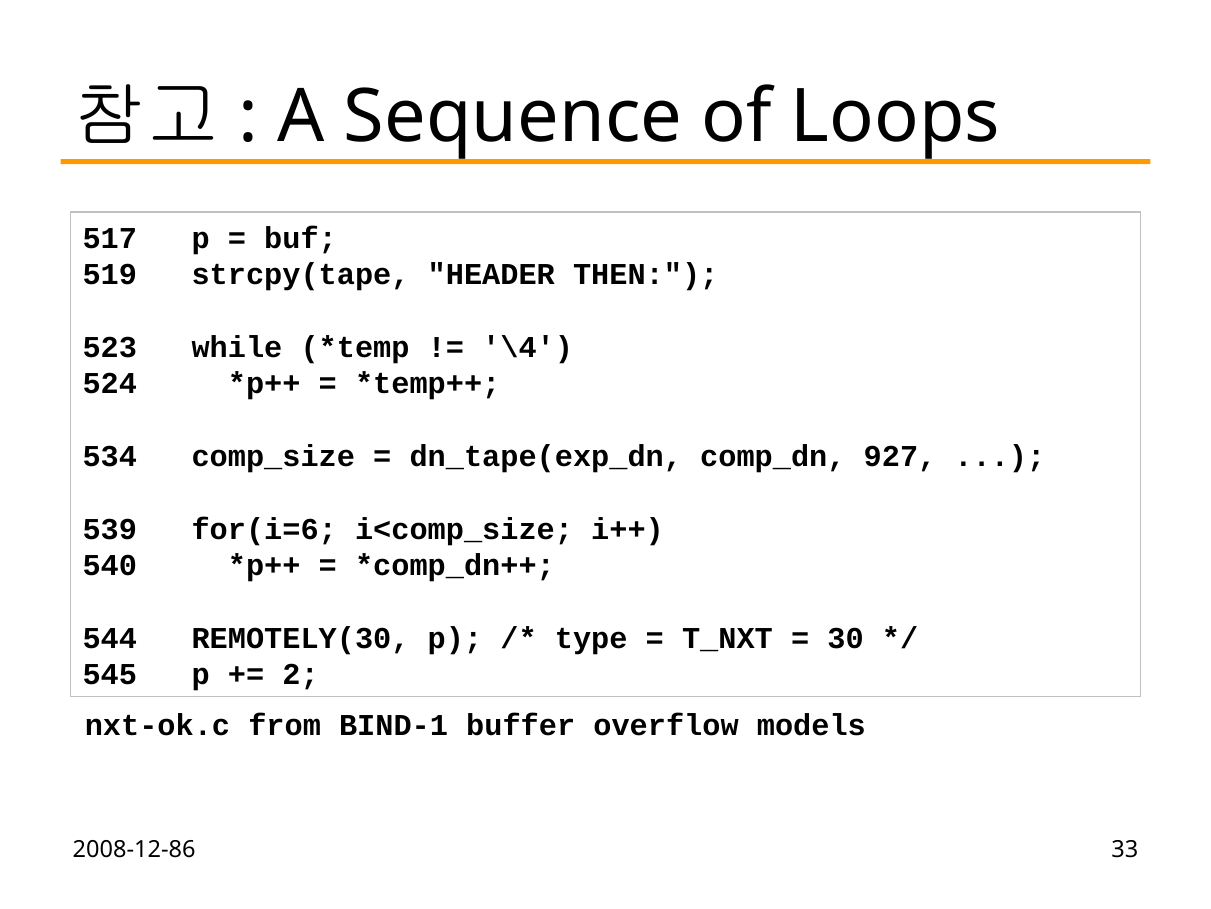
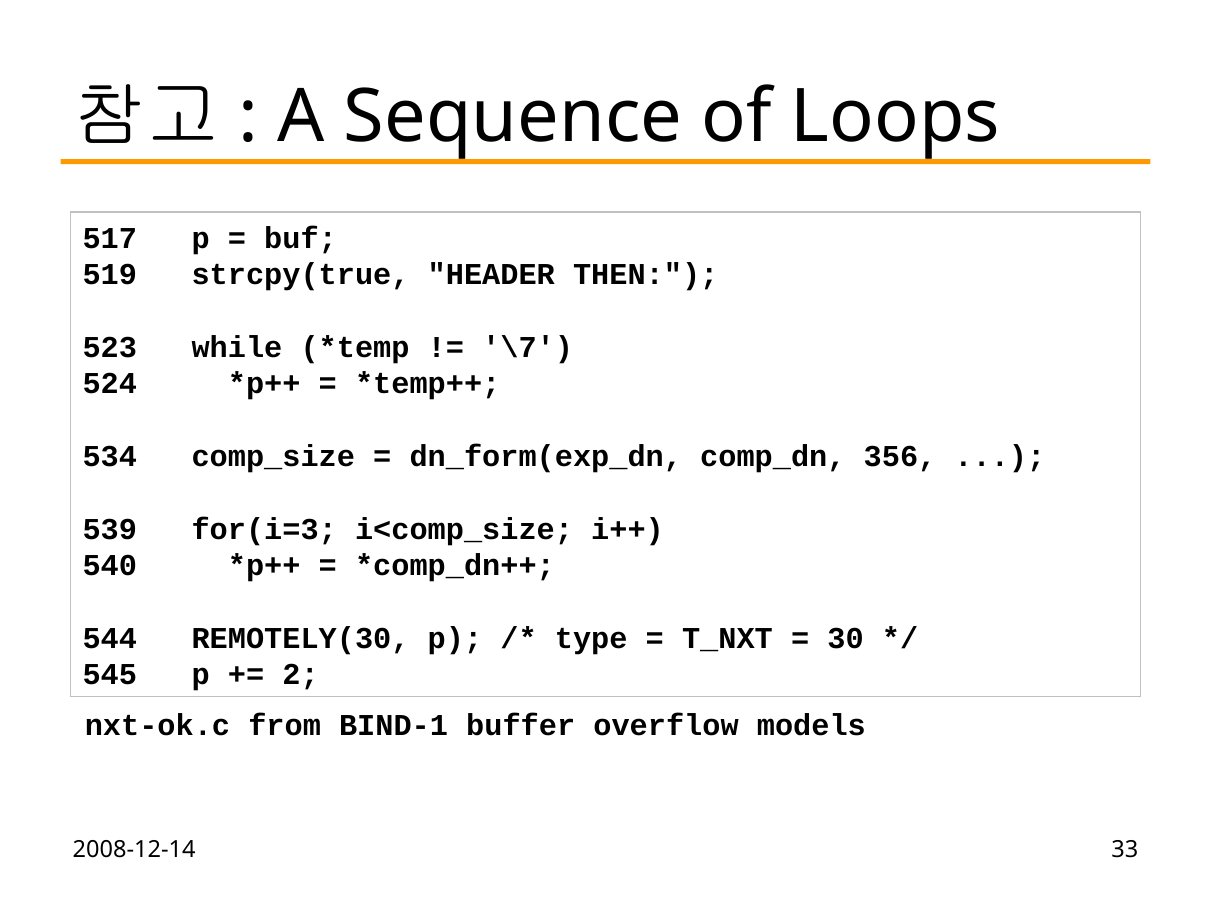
strcpy(tape: strcpy(tape -> strcpy(true (301, 274)
\4: \4 -> \7 (528, 347)
dn_tape(exp_dn: dn_tape(exp_dn -> dn_form(exp_dn (546, 456)
927: 927 -> 356 (900, 456)
for(i=6: for(i=6 -> for(i=3 (264, 529)
2008-12-86: 2008-12-86 -> 2008-12-14 (134, 849)
